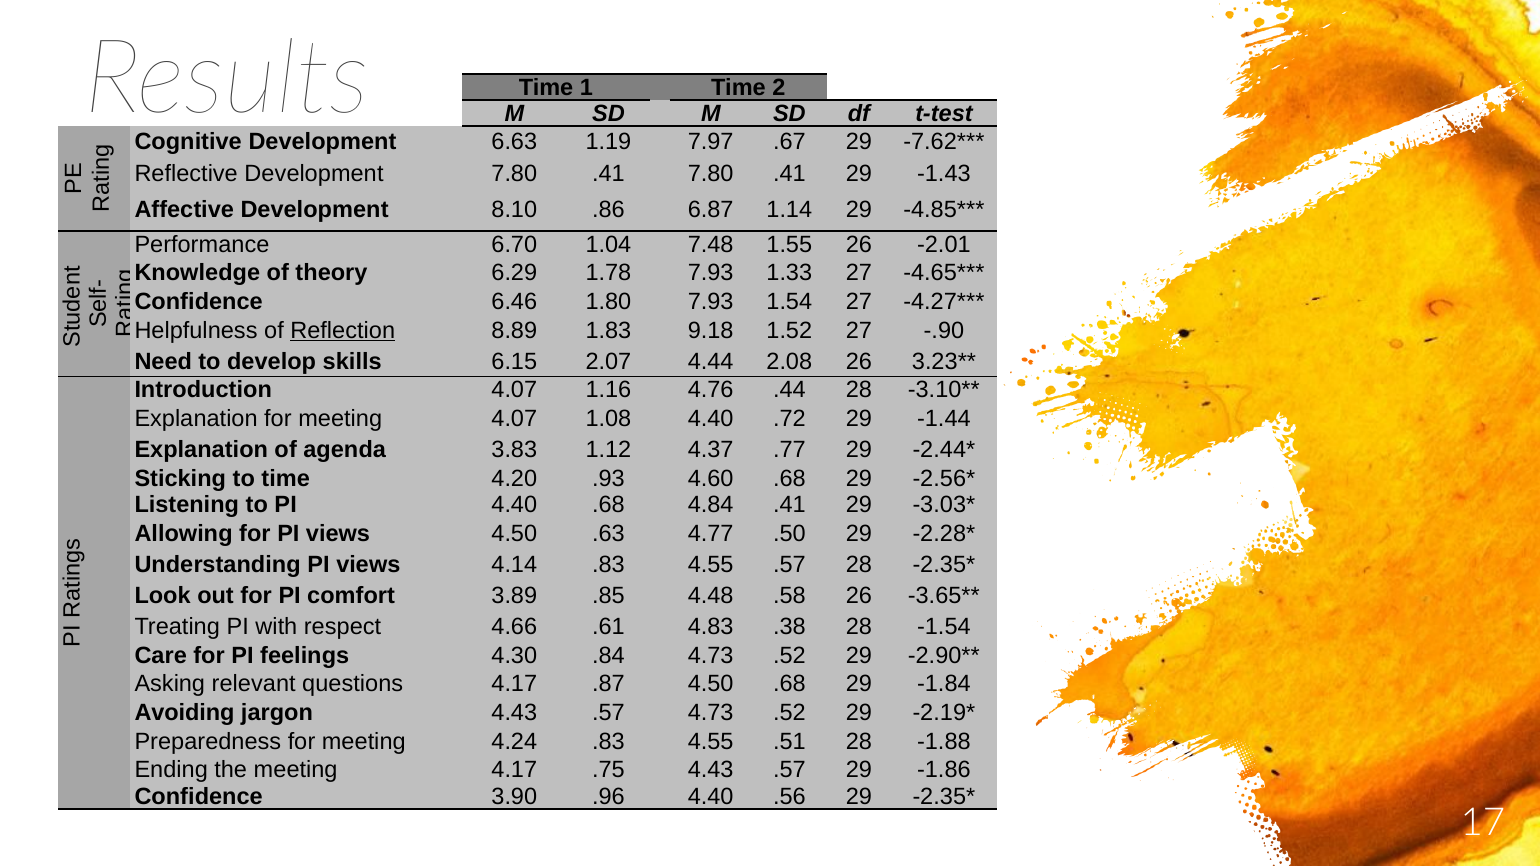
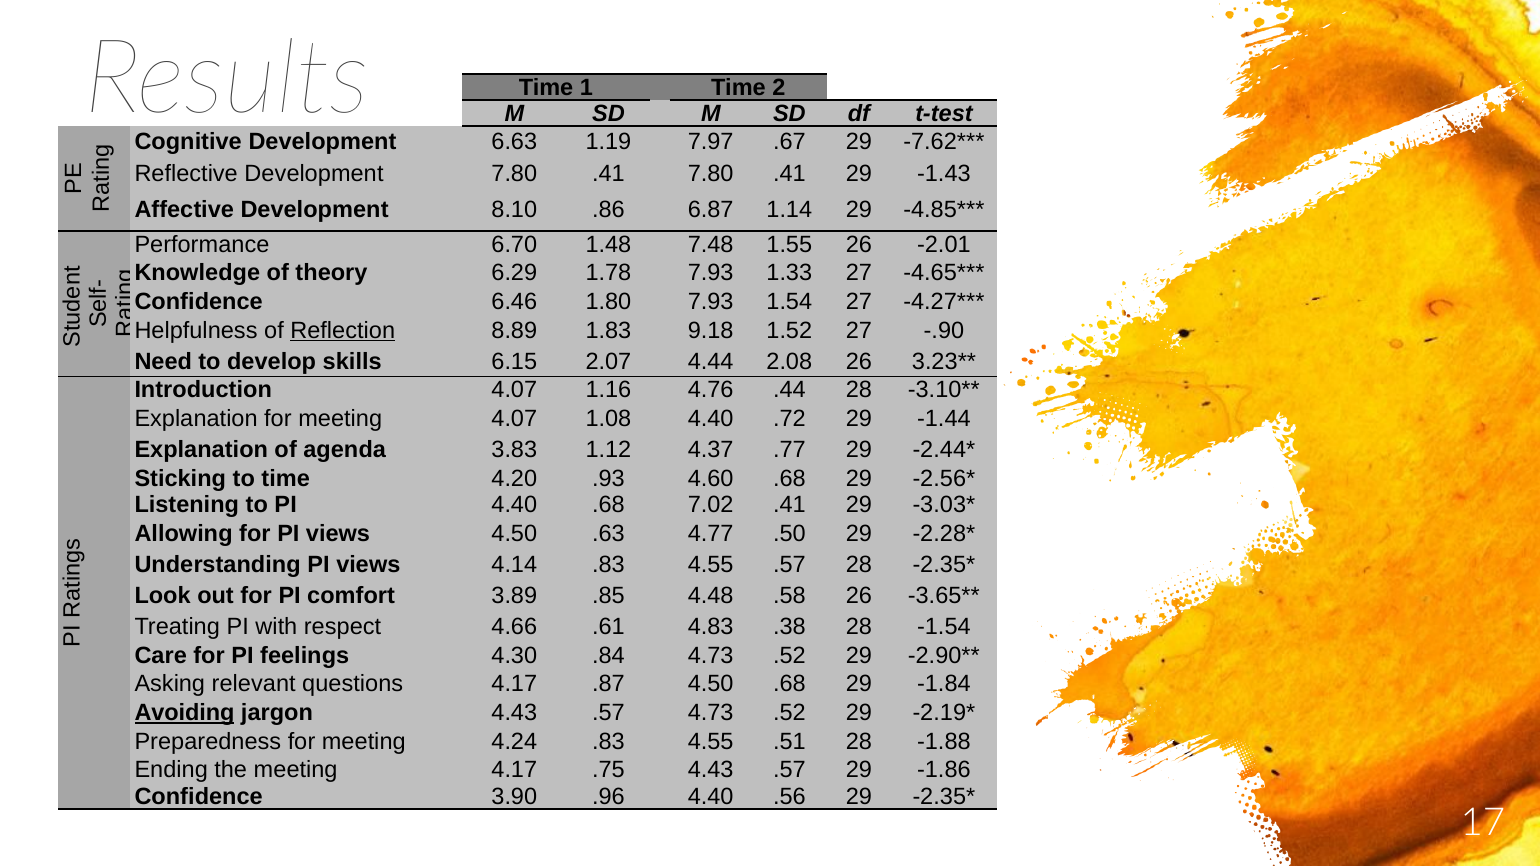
1.04: 1.04 -> 1.48 (608, 244)
4.84: 4.84 -> 7.02 (711, 505)
Avoiding underline: none -> present (184, 713)
